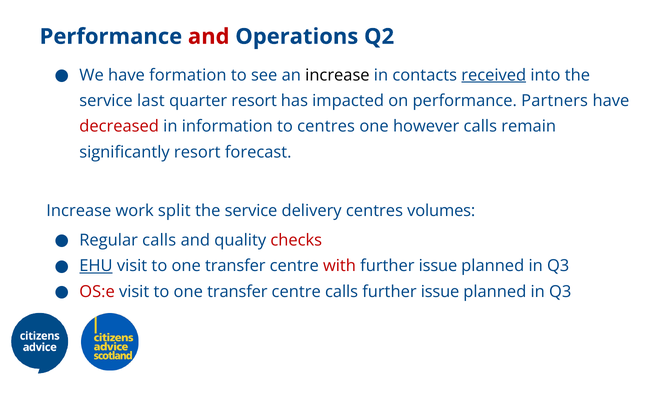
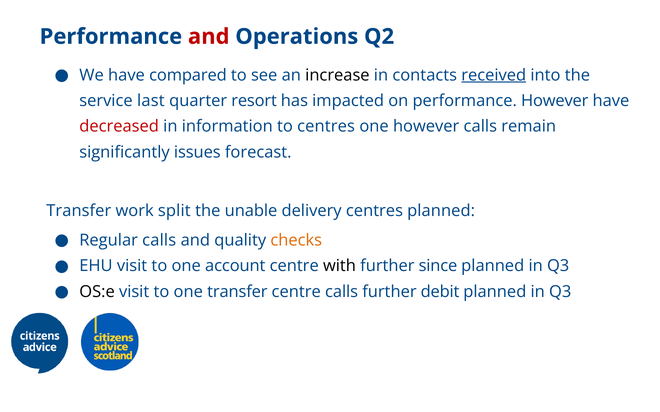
formation: formation -> compared (188, 75)
performance Partners: Partners -> However (555, 101)
significantly resort: resort -> issues (197, 152)
Increase: Increase -> Transfer (79, 211)
service: service -> unable (251, 211)
centres volumes: volumes -> planned (441, 211)
checks colour: red -> orange (296, 241)
EHU underline: present -> none (96, 266)
transfer: transfer -> account (235, 266)
with colour: red -> black (339, 266)
issue: issue -> since (438, 266)
OS:e colour: red -> black (97, 292)
issue: issue -> debit (440, 292)
